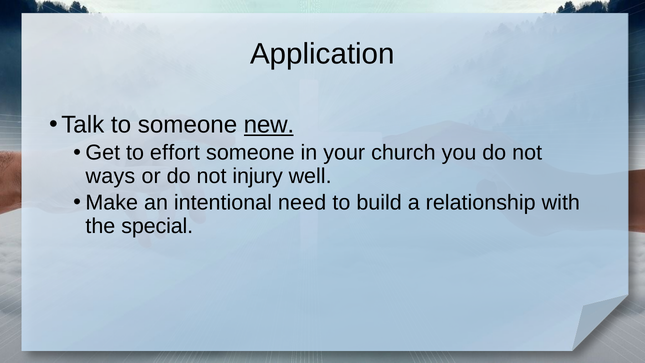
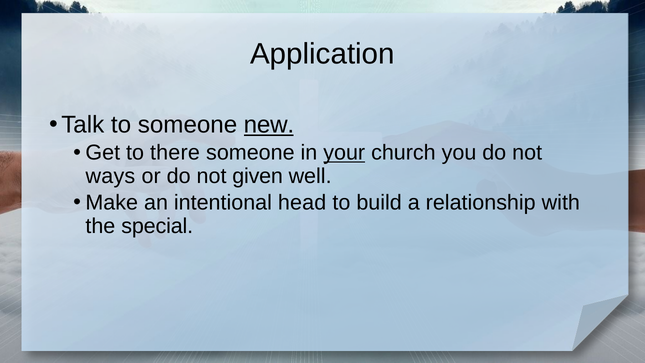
effort: effort -> there (175, 153)
your underline: none -> present (344, 153)
injury: injury -> given (258, 176)
need: need -> head (302, 203)
